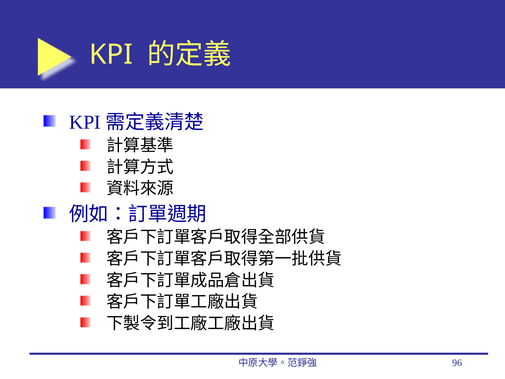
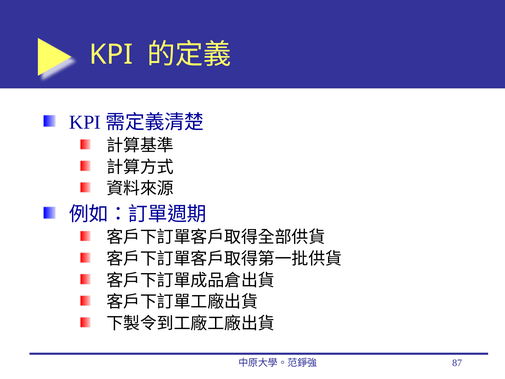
96: 96 -> 87 (457, 363)
